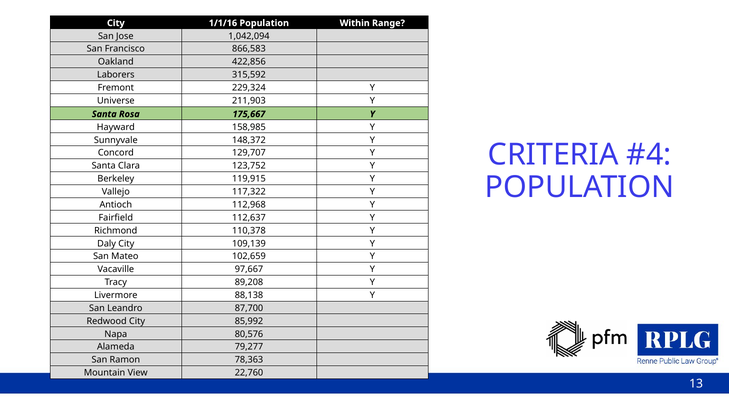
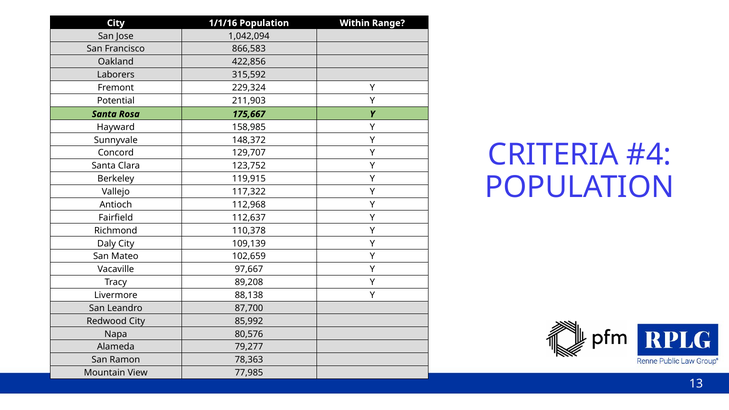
Universe: Universe -> Potential (116, 101)
22,760: 22,760 -> 77,985 (249, 373)
